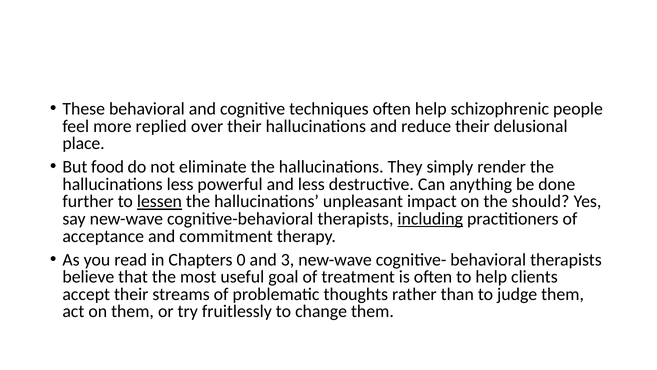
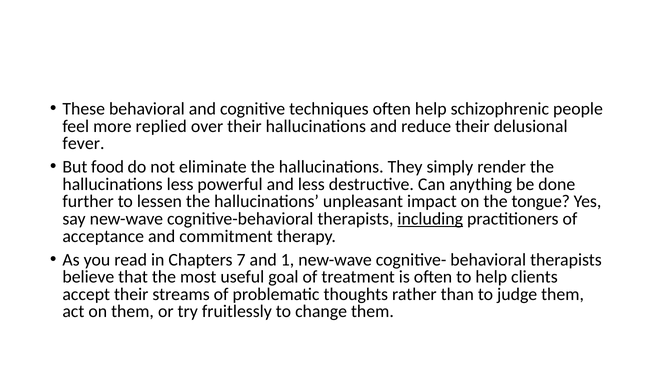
place: place -> fever (83, 143)
lessen underline: present -> none (159, 201)
should: should -> tongue (541, 201)
0: 0 -> 7 (241, 259)
3: 3 -> 1 (288, 259)
